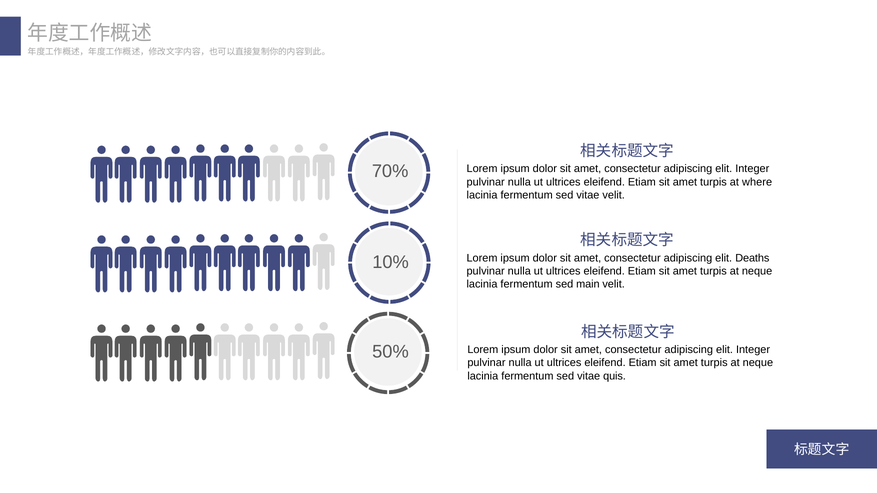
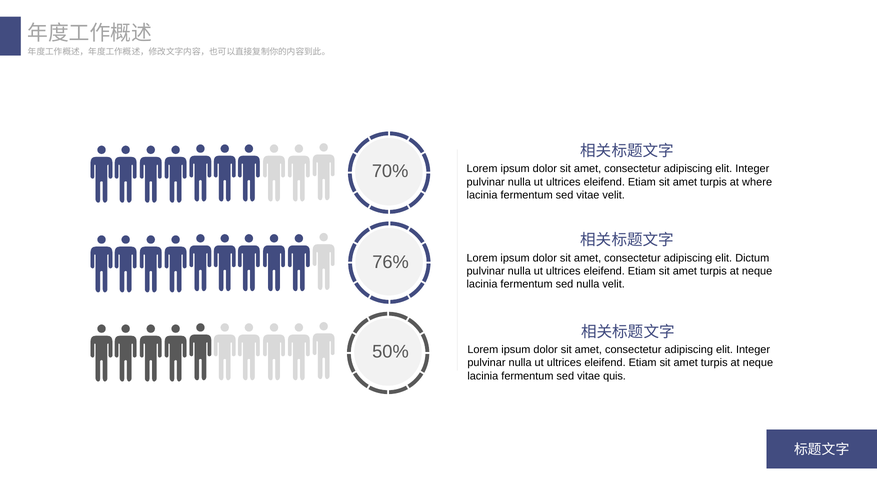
Deaths: Deaths -> Dictum (752, 258)
10%: 10% -> 76% (391, 262)
sed main: main -> nulla (588, 285)
